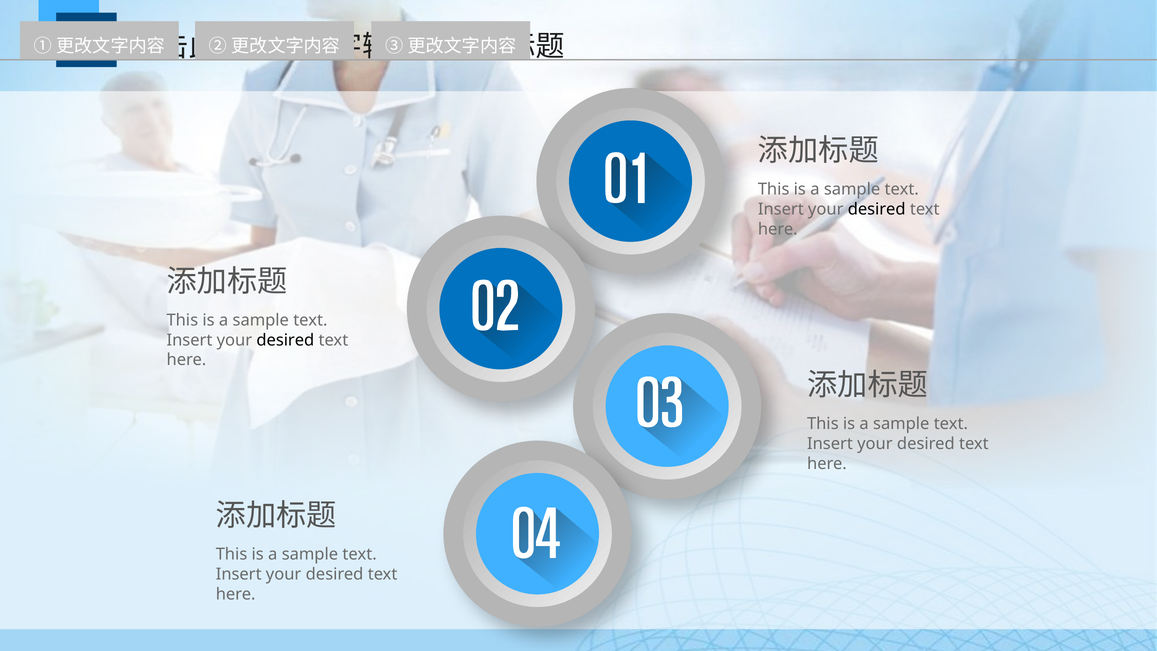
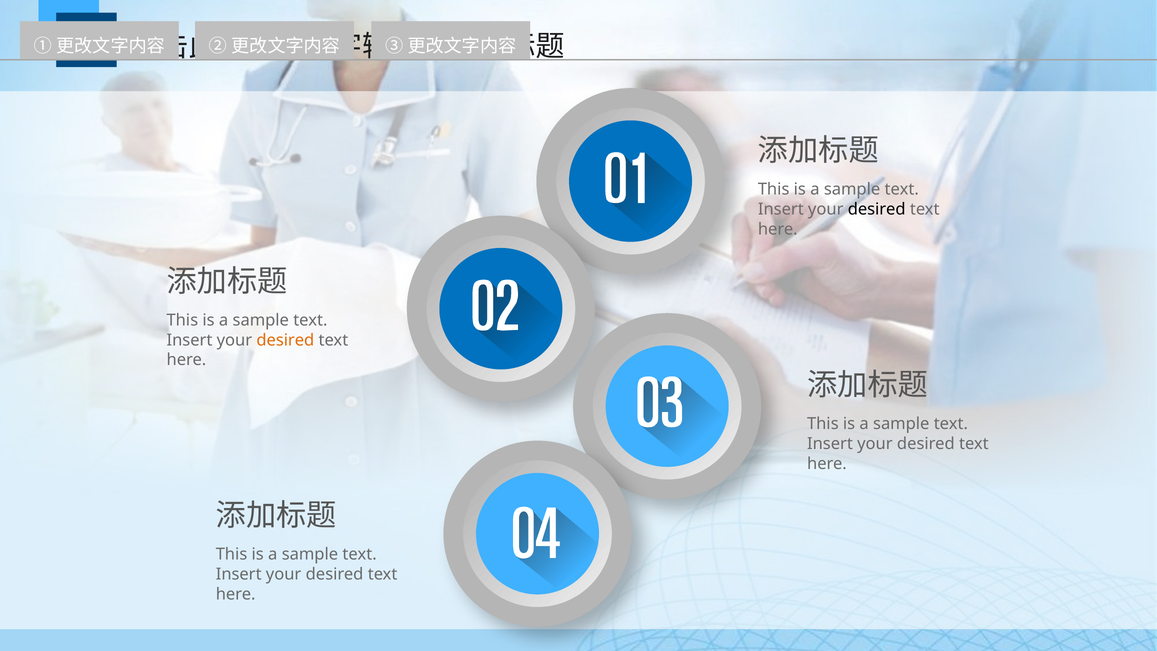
desired colour: black -> orange (285, 340)
